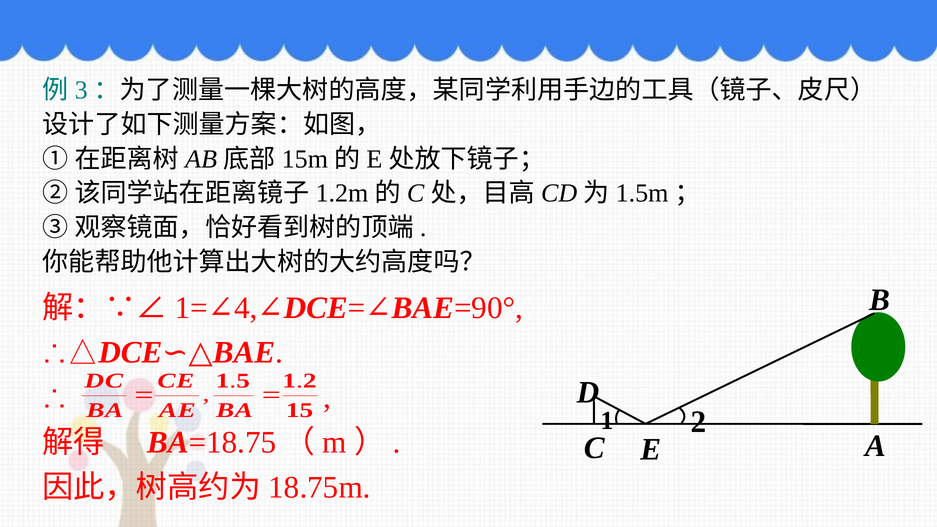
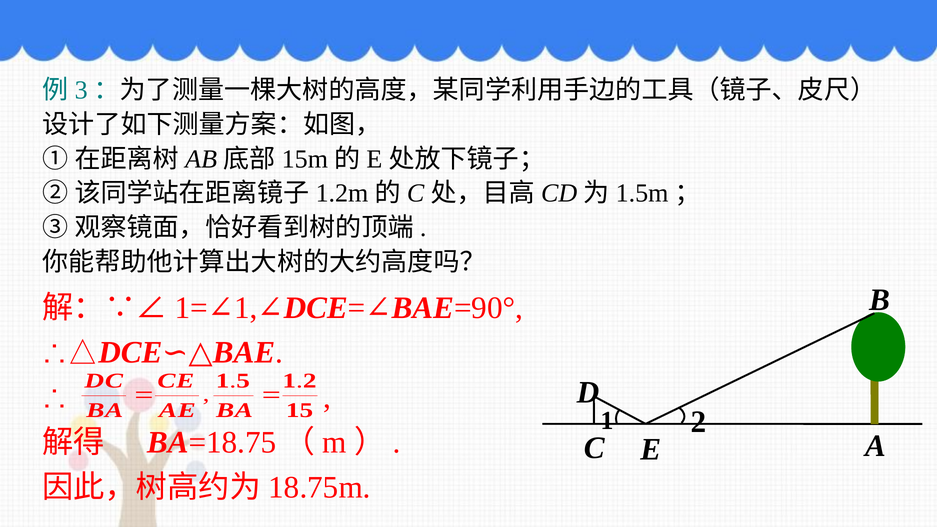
4: 4 -> 1 (246, 308)
